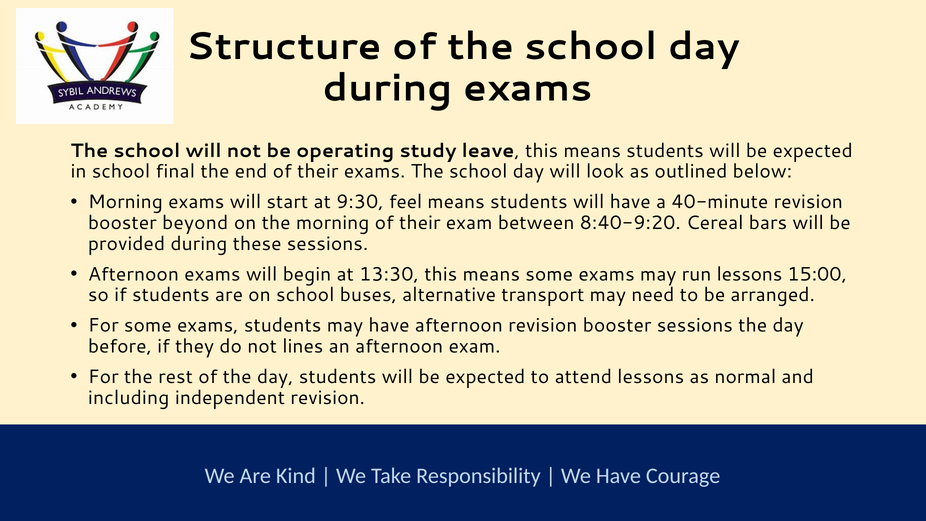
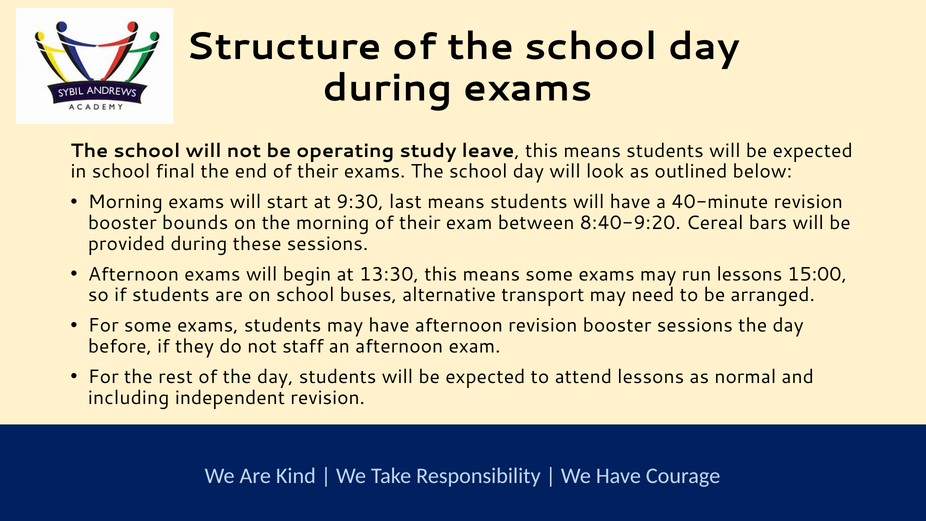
feel: feel -> last (405, 202)
beyond: beyond -> bounds (195, 223)
lines: lines -> staff (303, 346)
